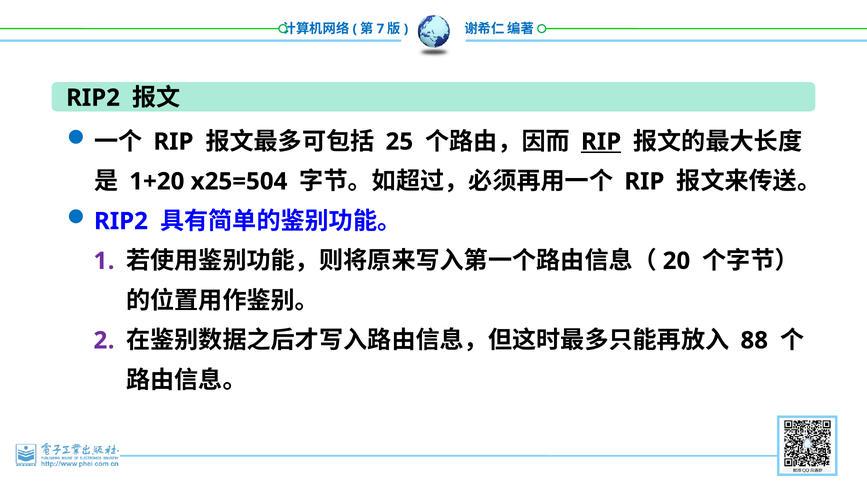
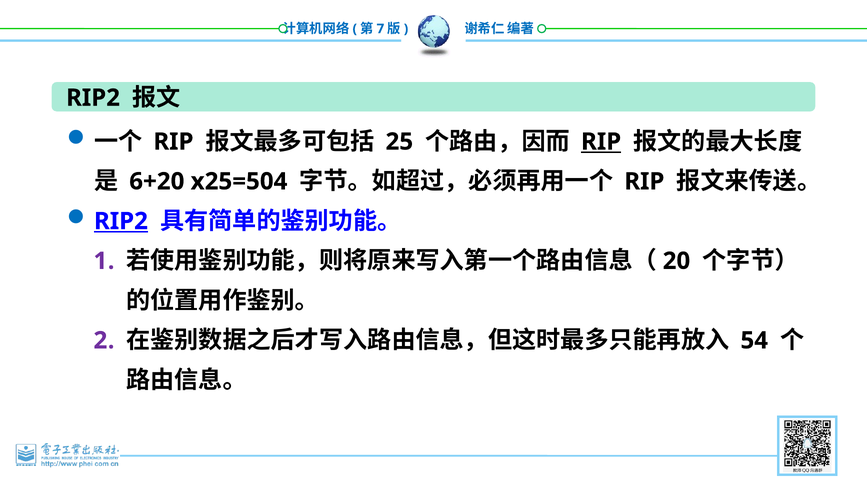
1+20: 1+20 -> 6+20 (157, 181)
RIP2 underline: none -> present (121, 221)
88: 88 -> 54 (754, 340)
